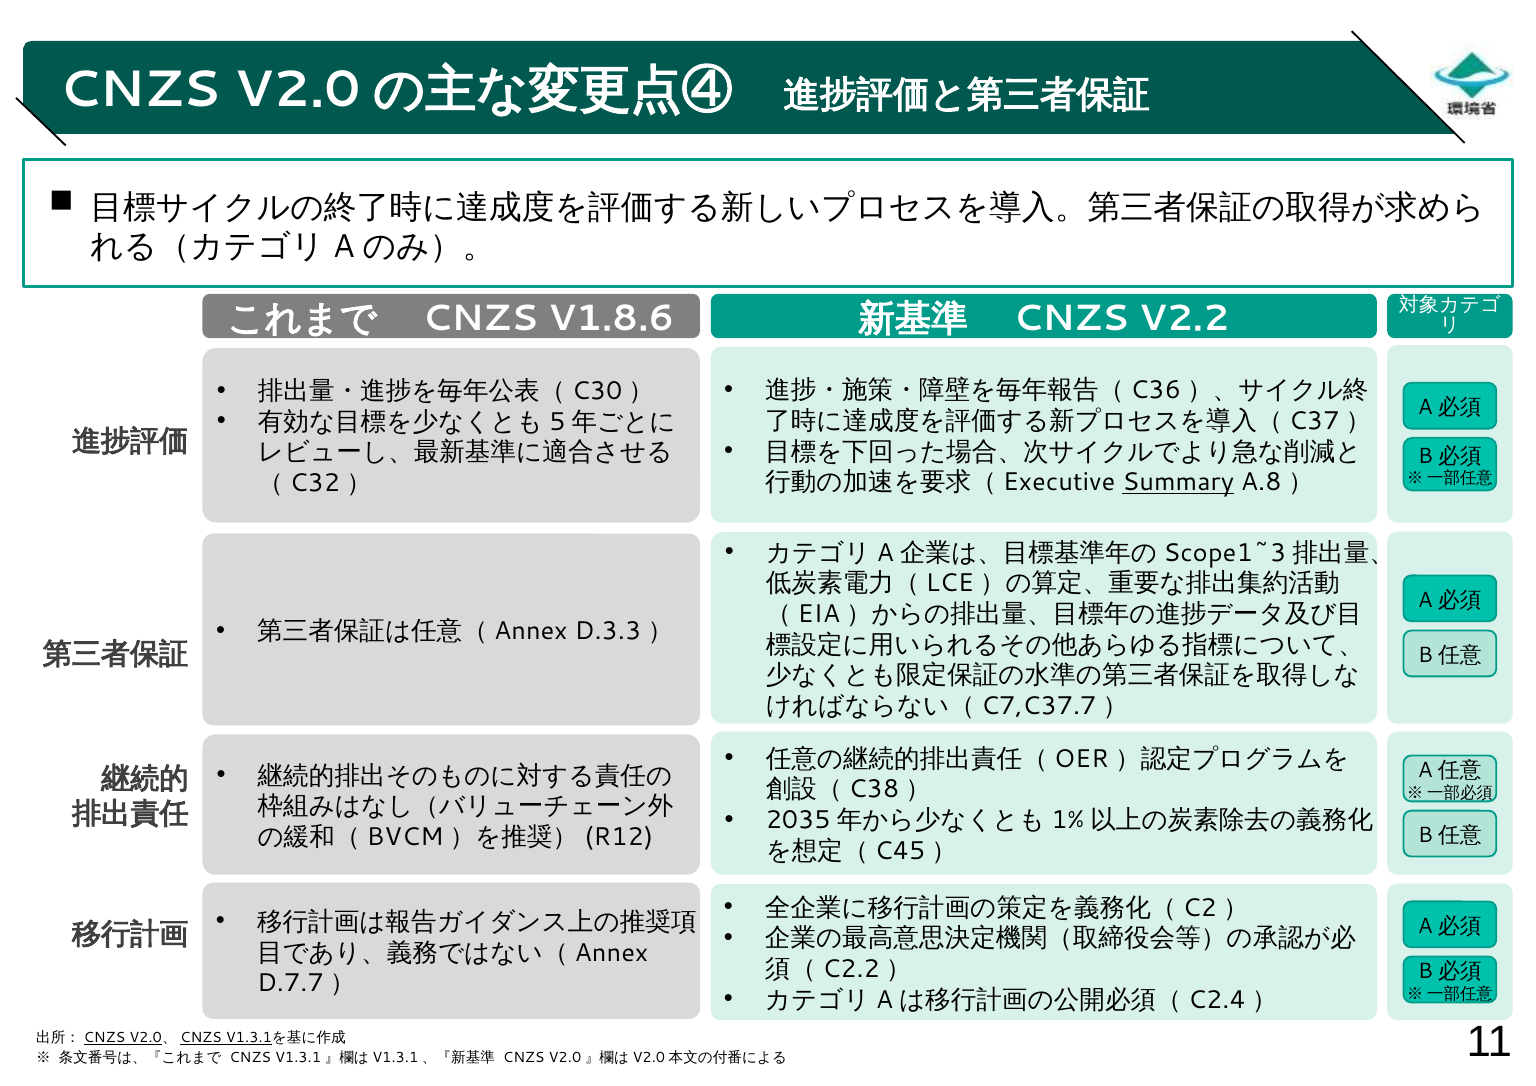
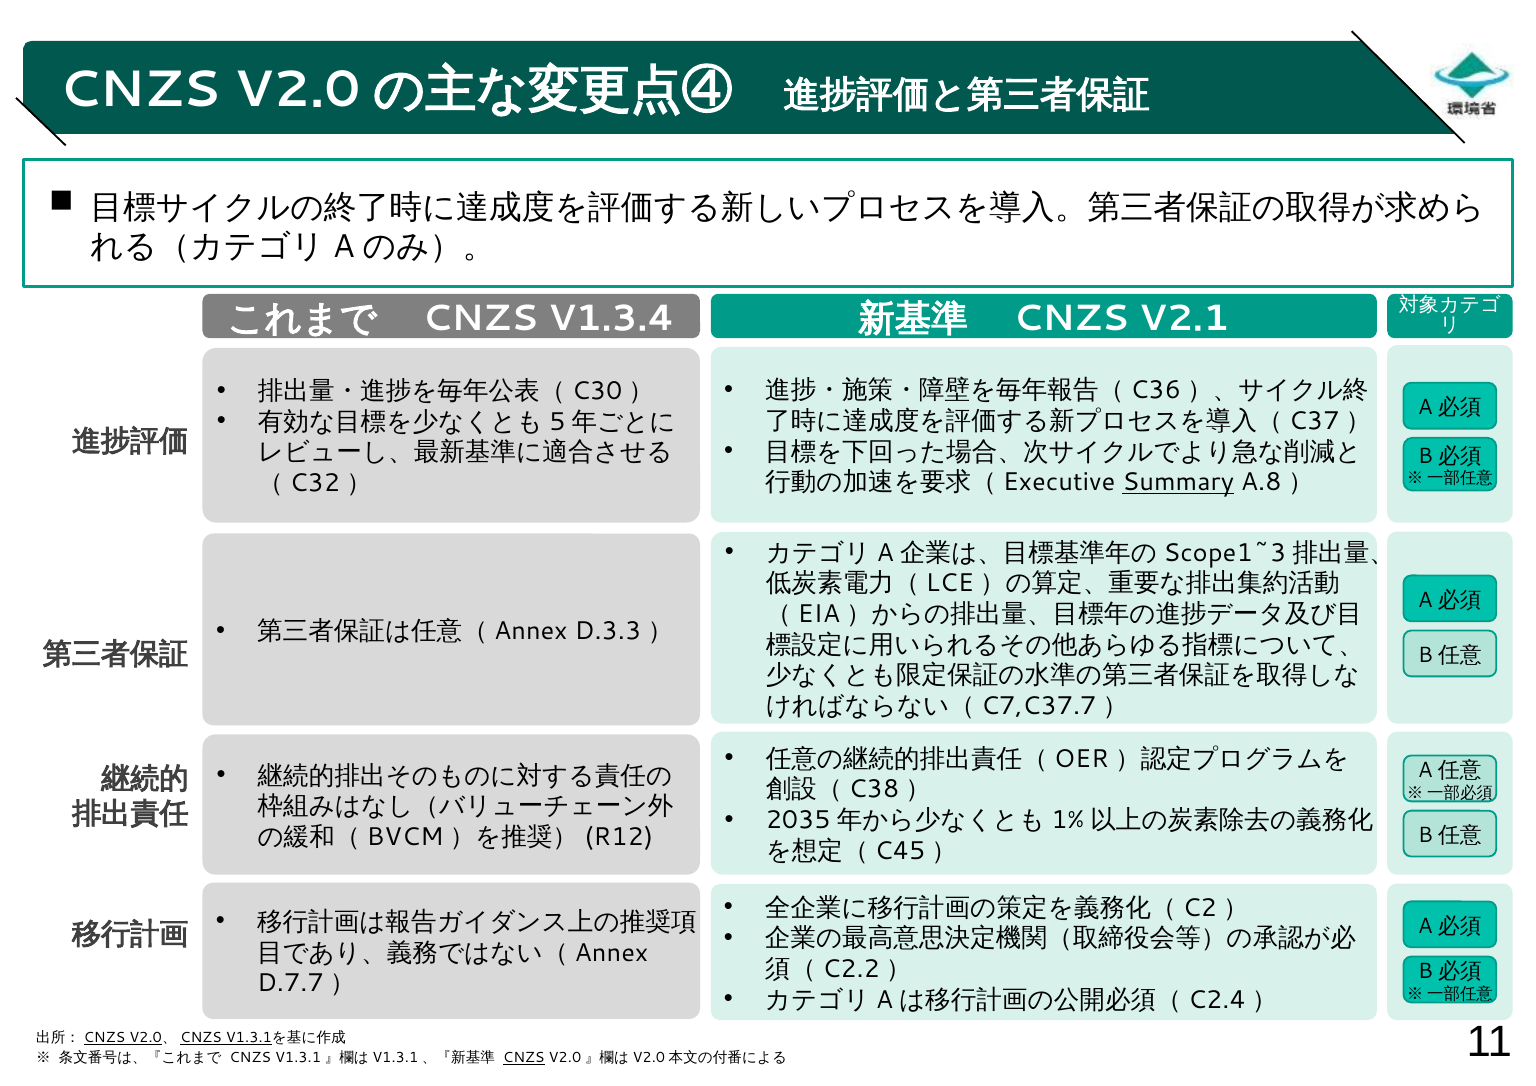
V1.8.6: V1.8.6 -> V1.3.4 (611, 319)
V2.2: V2.2 -> V2.1 (1184, 319)
CNZS underline: none -> present (524, 1058)
